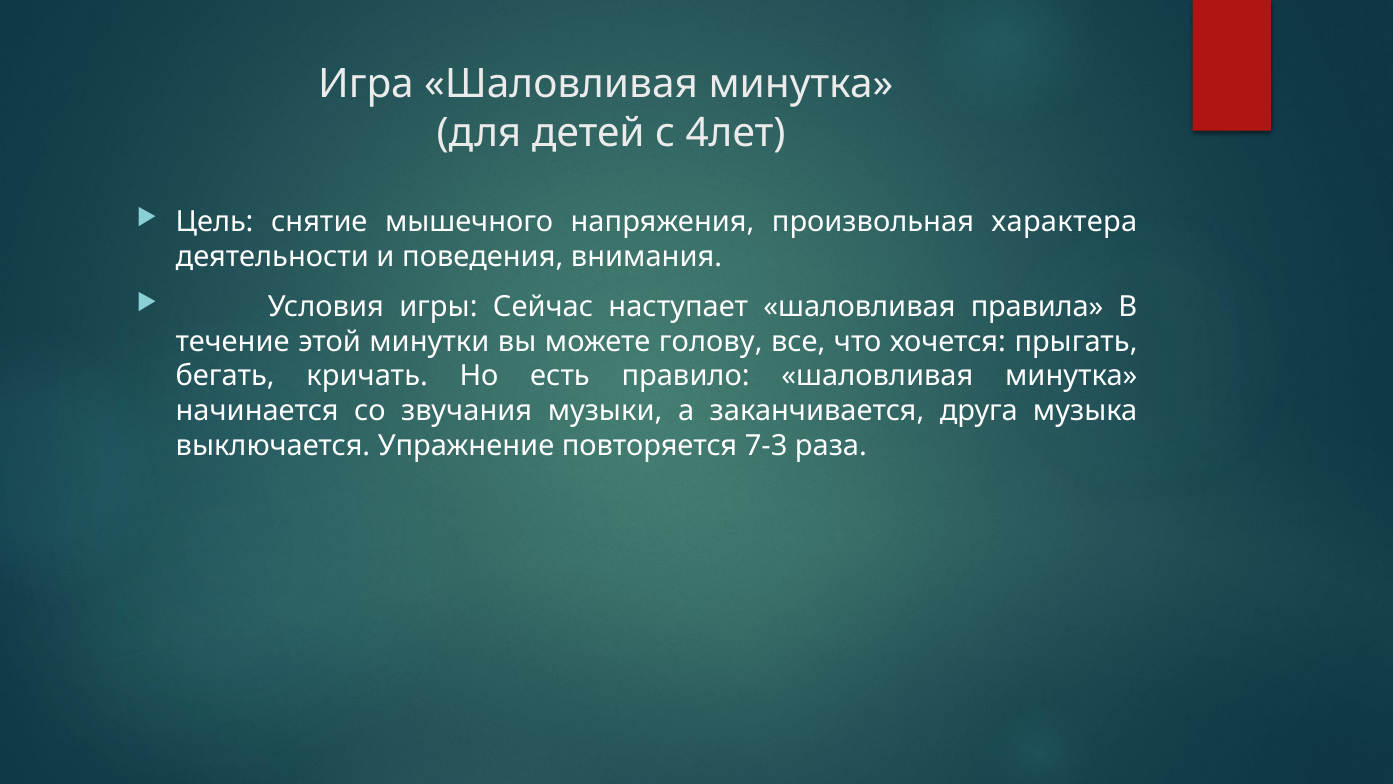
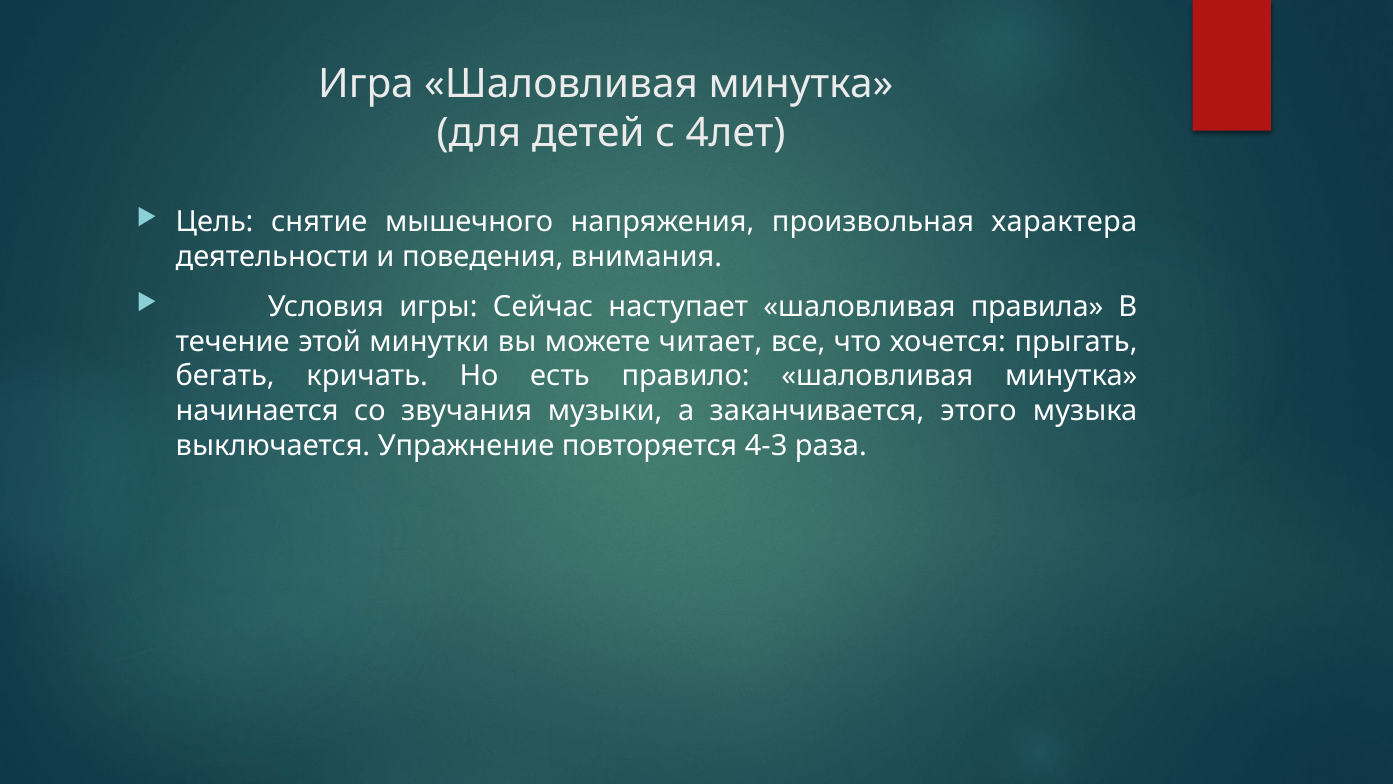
голову: голову -> читает (711, 341)
друга: друга -> этого (979, 411)
7-3: 7-3 -> 4-3 (766, 446)
